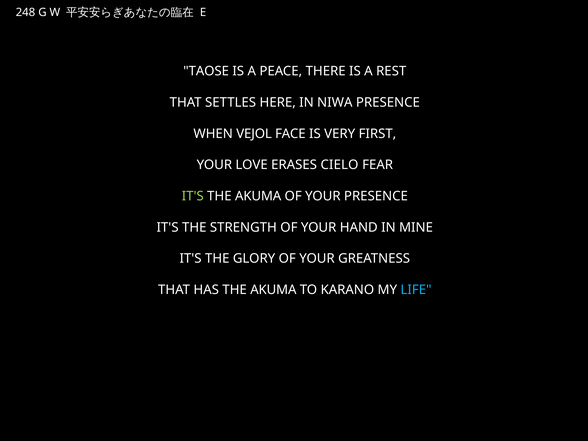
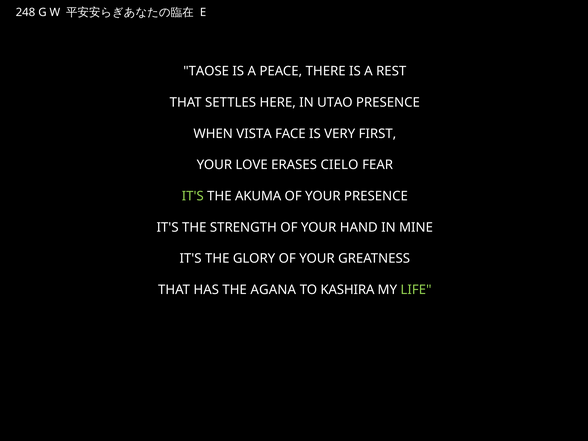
NIWA: NIWA -> UTAO (335, 102)
VEJOL: VEJOL -> VISTA (254, 134)
HAS THE AKUMA: AKUMA -> AGANA (273, 290)
KARANO: KARANO -> KASHIRA (347, 290)
LIFE colour: light blue -> light green (416, 290)
